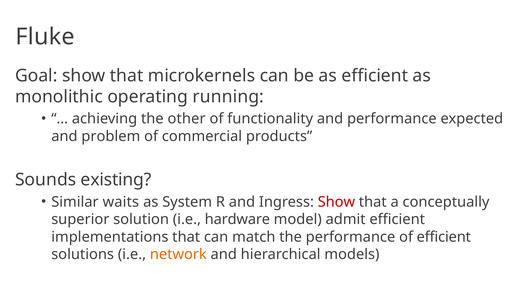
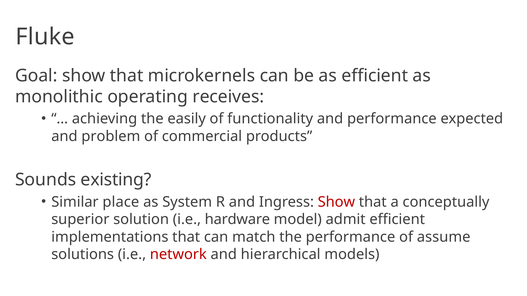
running: running -> receives (228, 97)
other: other -> easily (187, 119)
waits: waits -> place (121, 202)
of efficient: efficient -> assume (444, 237)
network colour: orange -> red (178, 255)
